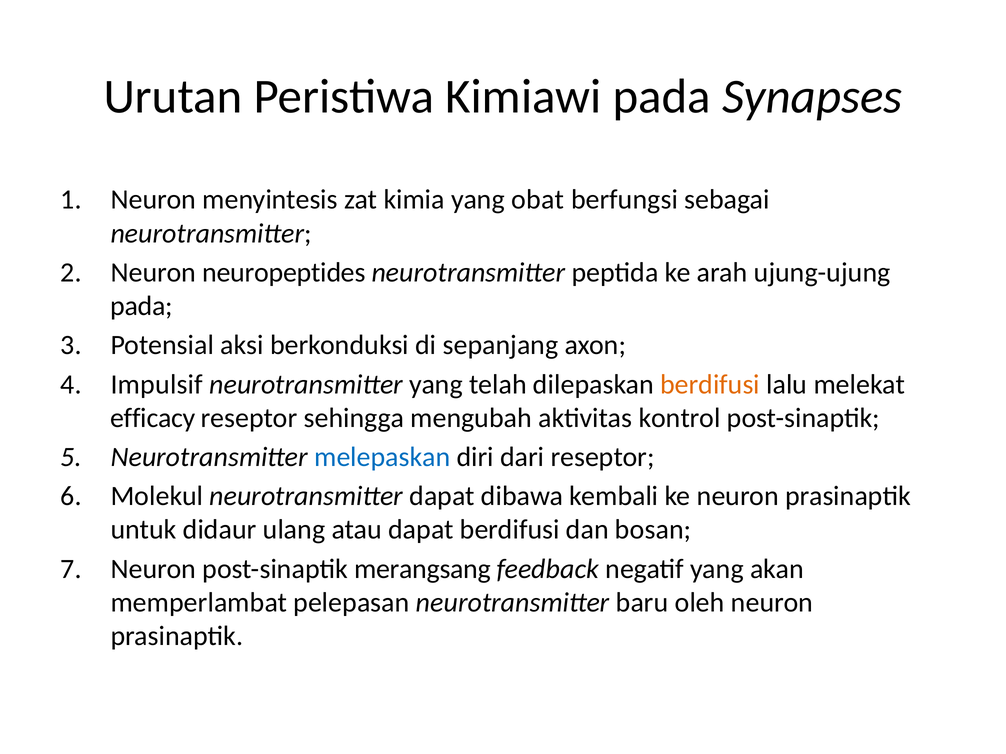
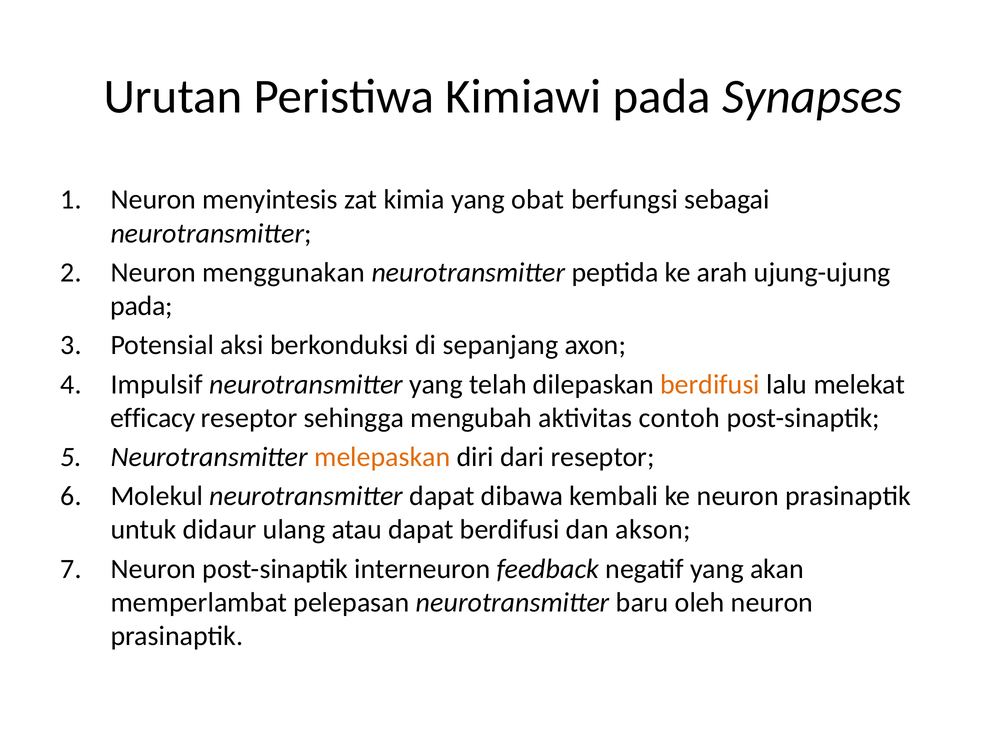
neuropeptides: neuropeptides -> menggunakan (284, 273)
kontrol: kontrol -> contoh (679, 418)
melepaskan colour: blue -> orange (382, 457)
bosan: bosan -> akson (653, 530)
merangsang: merangsang -> interneuron (422, 569)
